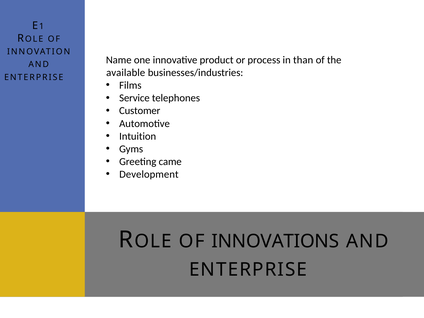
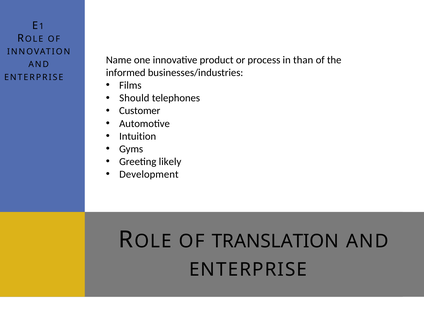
available: available -> informed (126, 73)
Service: Service -> Should (134, 98)
came: came -> likely (170, 162)
INNOVATIONS: INNOVATIONS -> TRANSLATION (275, 241)
